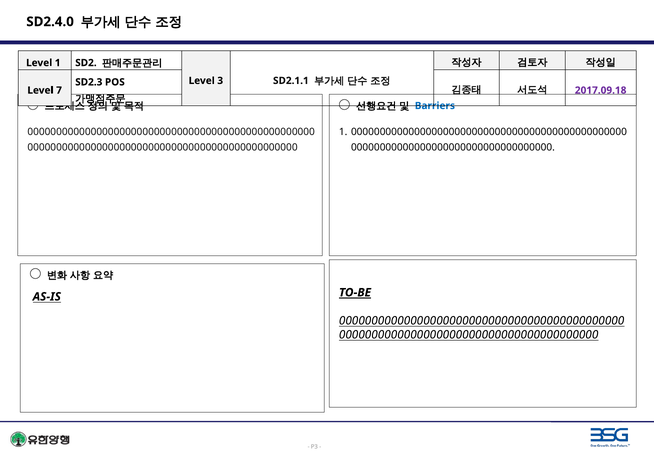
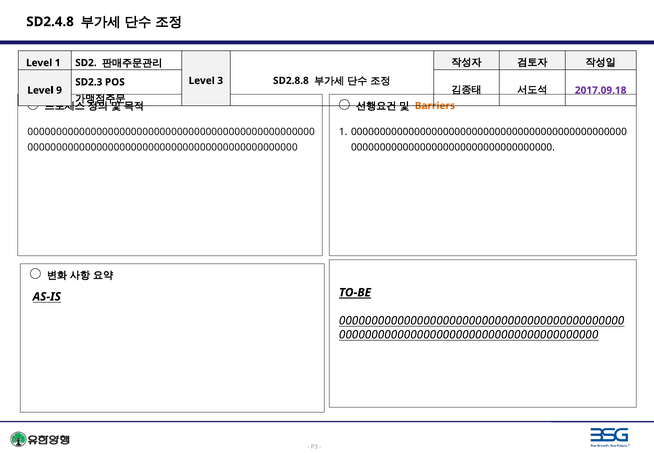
SD2.4.0: SD2.4.0 -> SD2.4.8 (50, 22)
SD2.1.1: SD2.1.1 -> SD2.8.8 (291, 81)
7: 7 -> 9 (59, 90)
Barriers colour: blue -> orange (435, 106)
